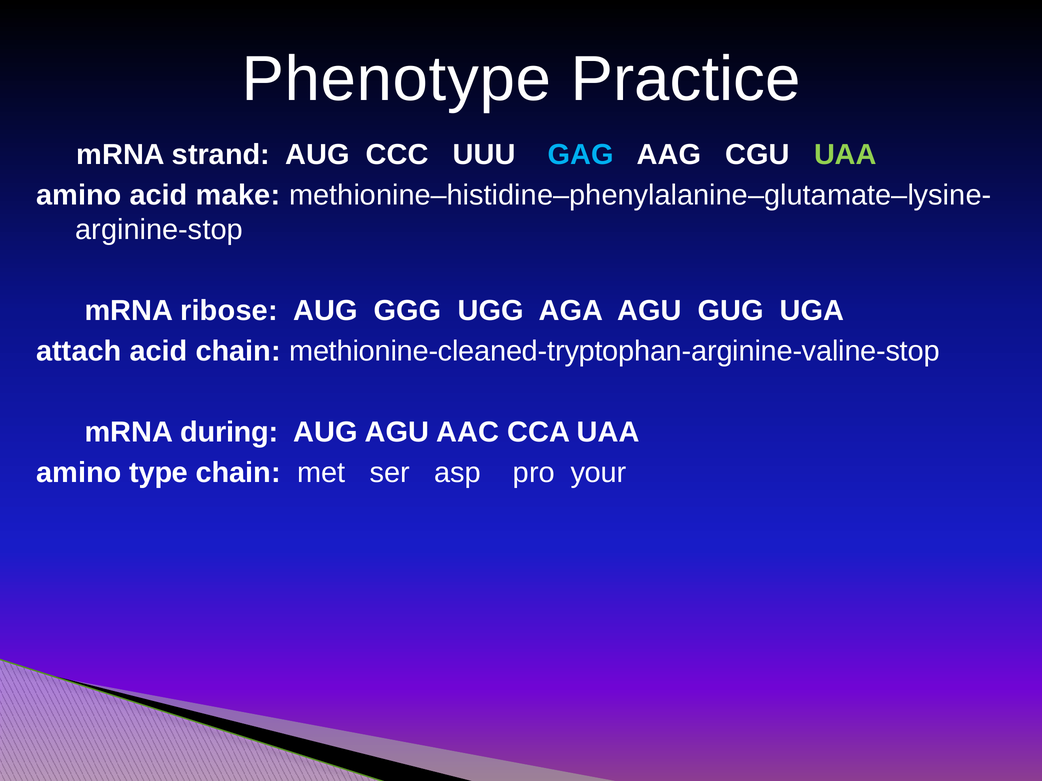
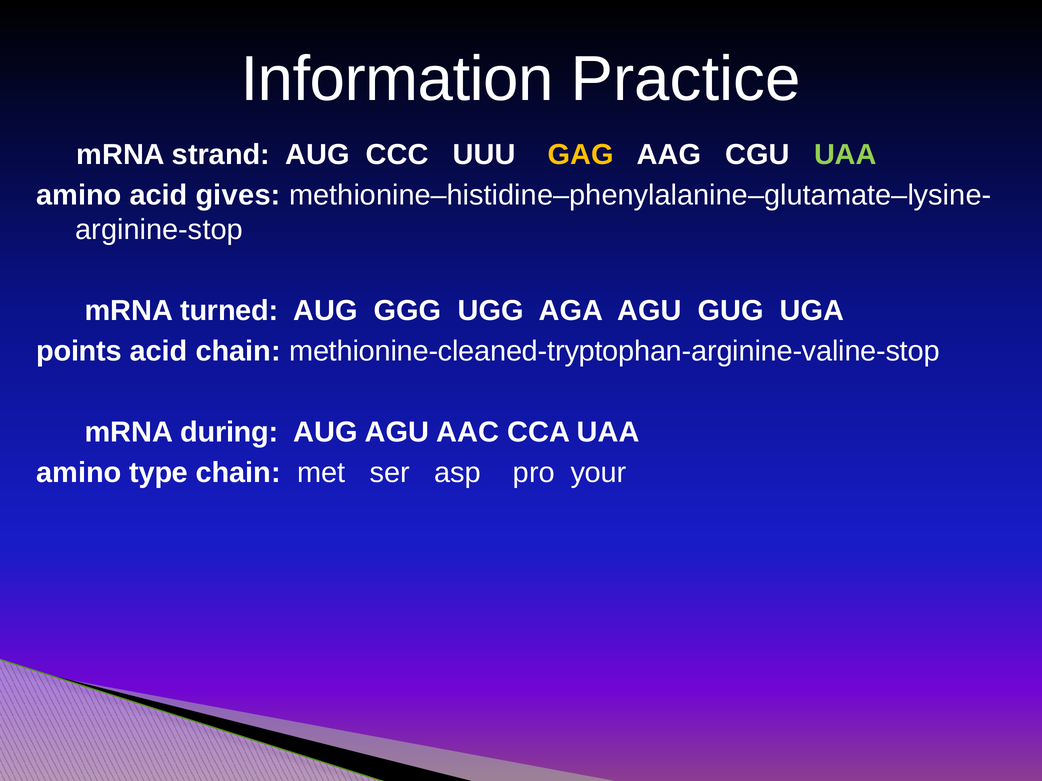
Phenotype: Phenotype -> Information (397, 79)
GAG colour: light blue -> yellow (581, 155)
make: make -> gives (238, 195)
ribose: ribose -> turned (229, 311)
attach: attach -> points (79, 352)
